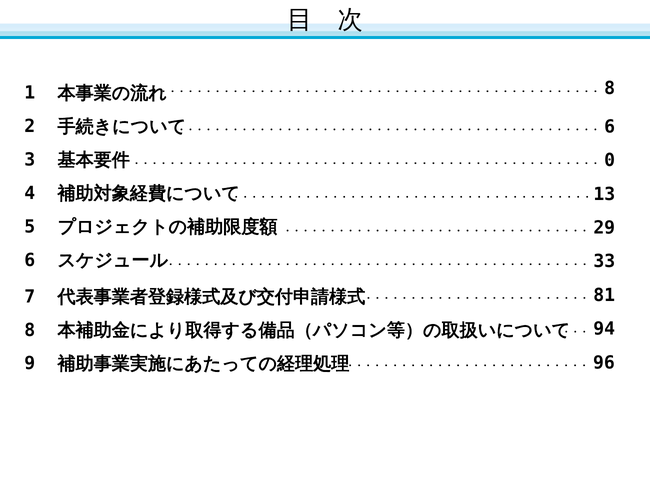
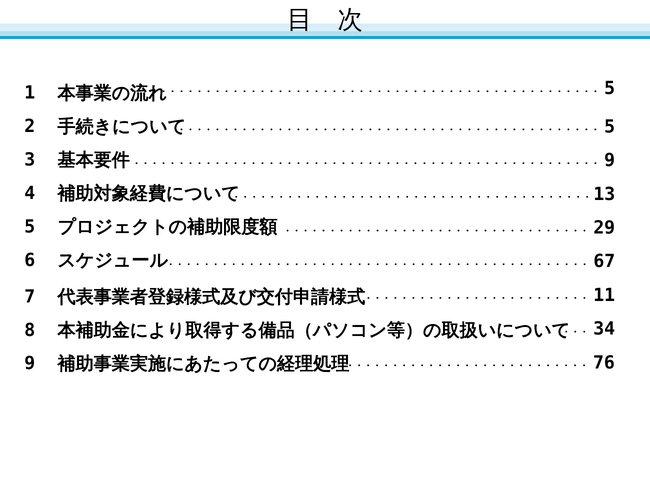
8: 8 -> 5 (610, 88)
6: 6 -> 5 (610, 127)
0: 0 -> 9 (610, 160)
33: 33 -> 67 (604, 261)
81: 81 -> 11 (604, 295)
94: 94 -> 34 (604, 329)
96: 96 -> 76 (604, 362)
